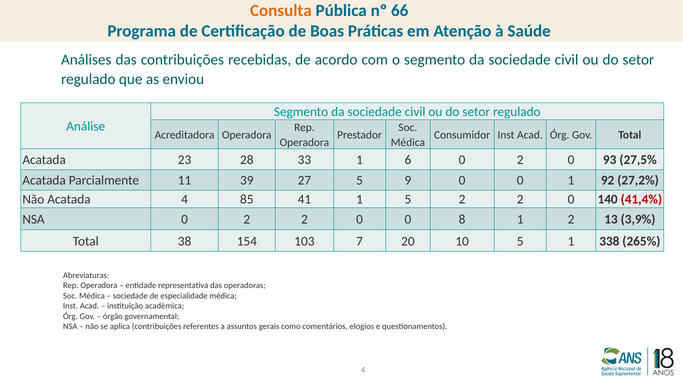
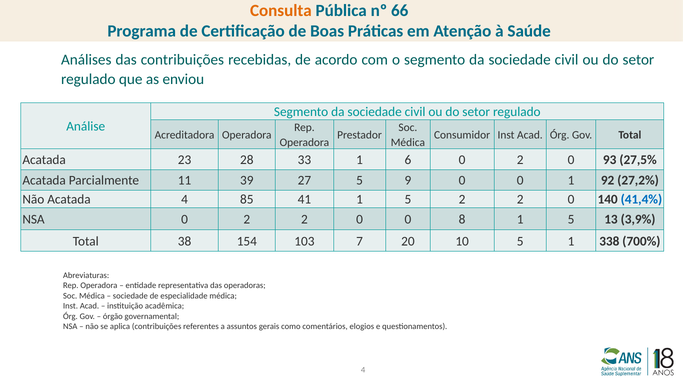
41,4% colour: red -> blue (641, 200)
8 1 2: 2 -> 5 (571, 219)
265%: 265% -> 700% (641, 241)
